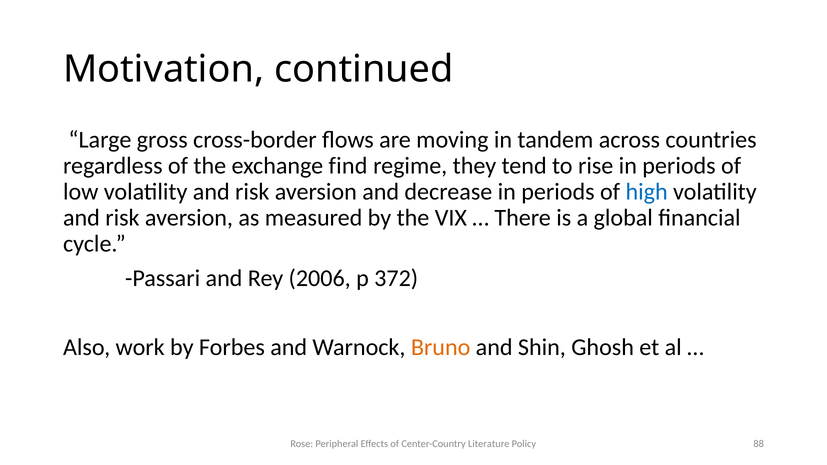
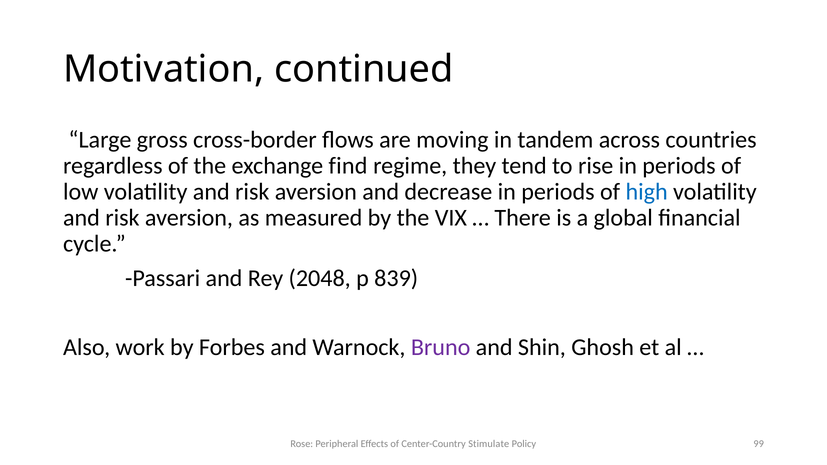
2006: 2006 -> 2048 (320, 278)
372: 372 -> 839 (396, 278)
Bruno colour: orange -> purple (441, 348)
Literature: Literature -> Stimulate (489, 444)
88: 88 -> 99 (759, 444)
